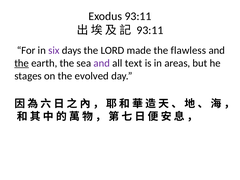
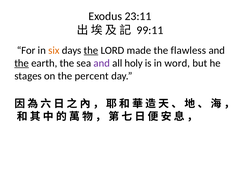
Exodus 93:11: 93:11 -> 23:11 (138, 16)
93:11: 93:11 -> 99:11 (150, 30)
six colour: purple -> orange (54, 50)
the underline: none -> present (91, 50)
text: text -> holy (134, 63)
areas: areas -> word (177, 63)
evolved: evolved -> percent (92, 76)
